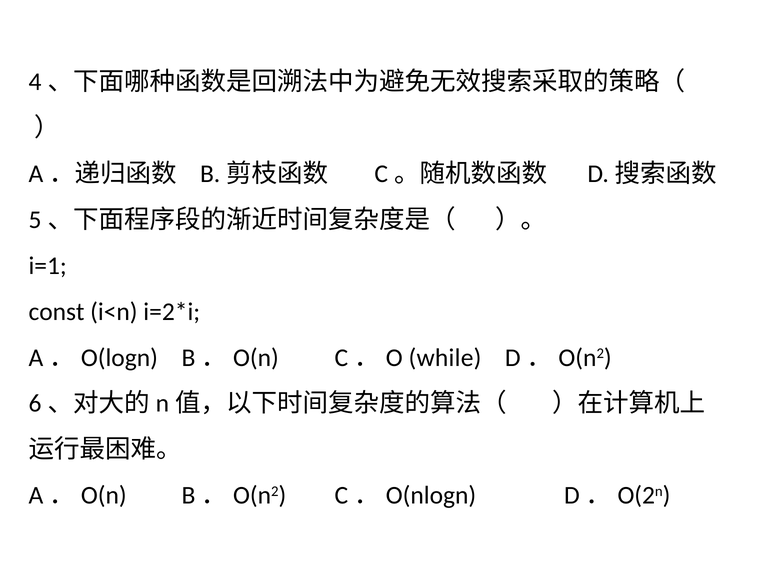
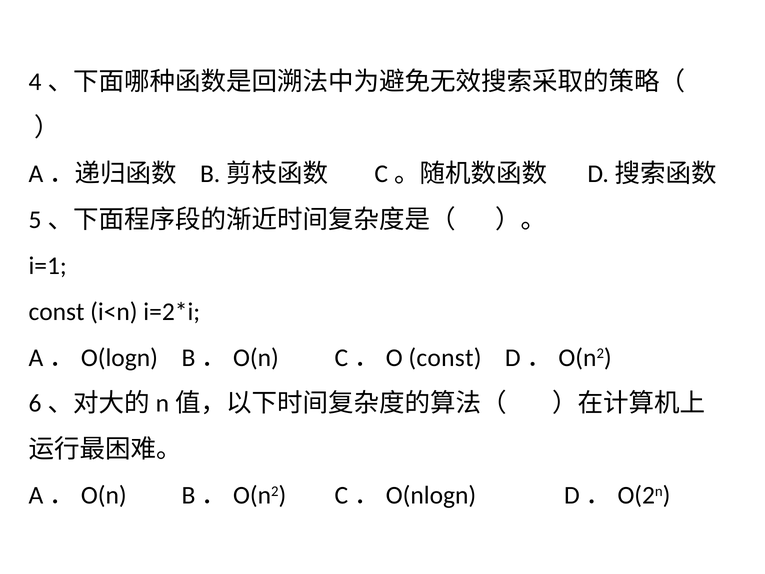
C．O while: while -> const (445, 357)
